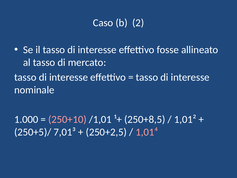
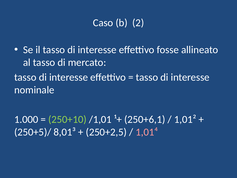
250+10 colour: pink -> light green (67, 119)
250+8,5: 250+8,5 -> 250+6,1 (145, 119)
7,01³: 7,01³ -> 8,01³ (65, 132)
